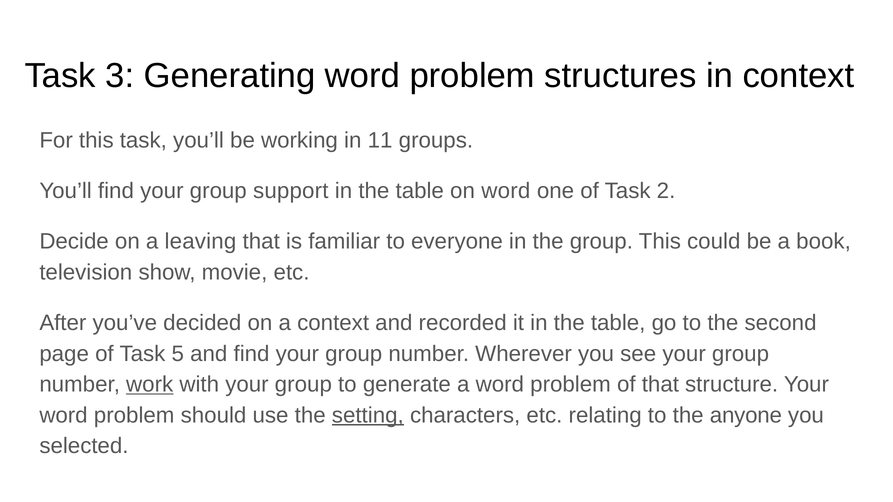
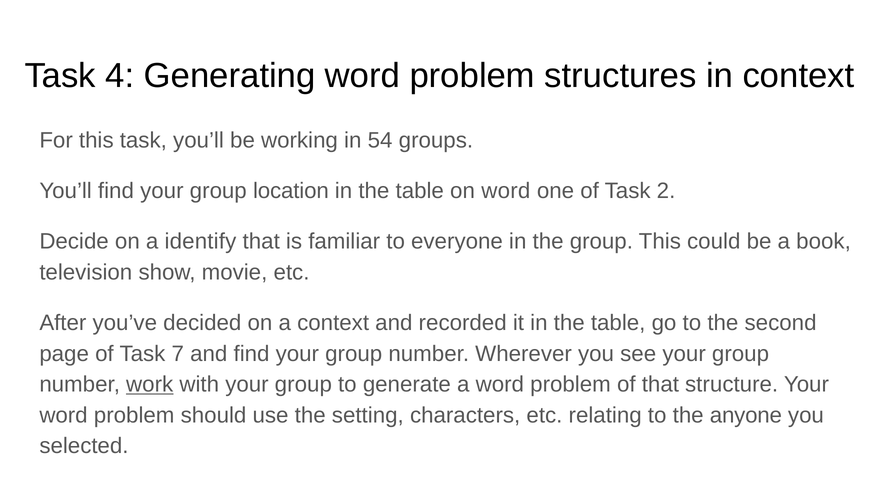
3: 3 -> 4 (120, 76)
11: 11 -> 54 (380, 140)
support: support -> location (291, 191)
leaving: leaving -> identify (200, 242)
5: 5 -> 7 (178, 354)
setting underline: present -> none (368, 416)
